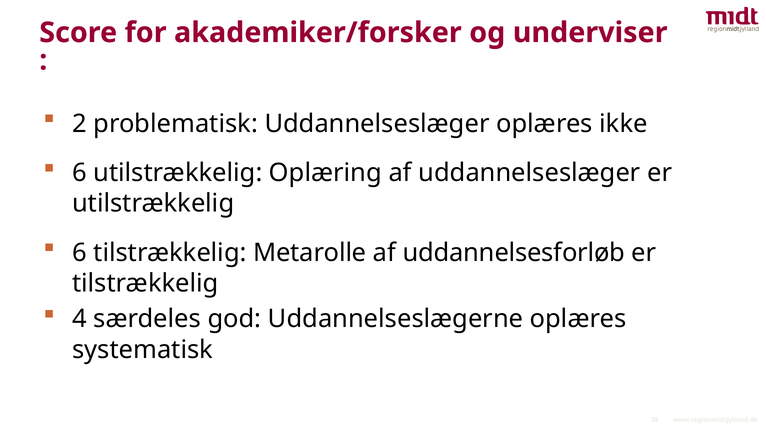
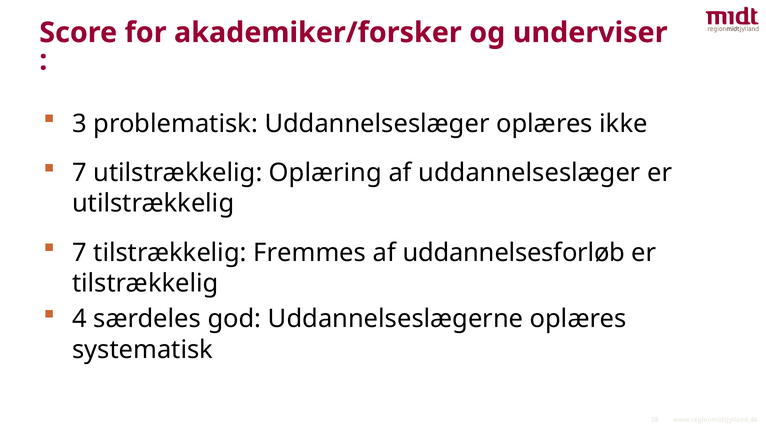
2: 2 -> 3 (79, 124)
6: 6 -> 7 (79, 173)
6: 6 -> 7 (79, 253)
Metarolle: Metarolle -> Fremmes (310, 253)
